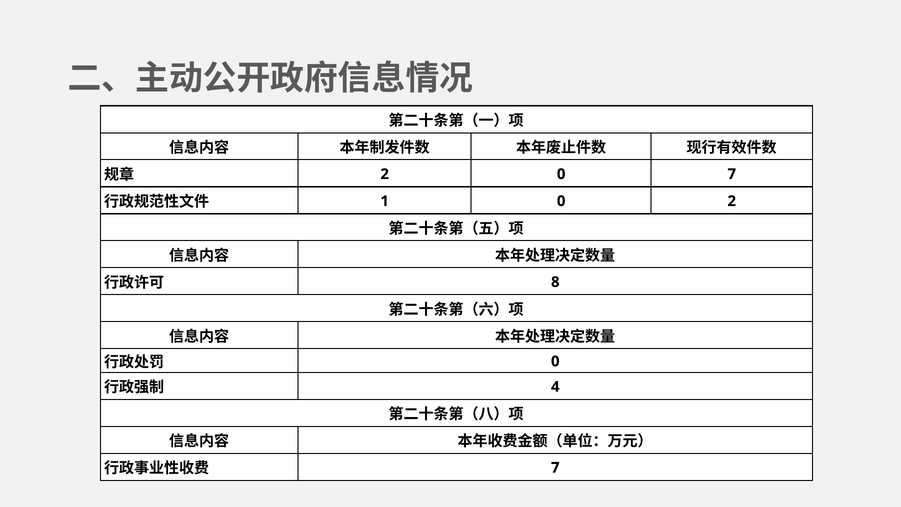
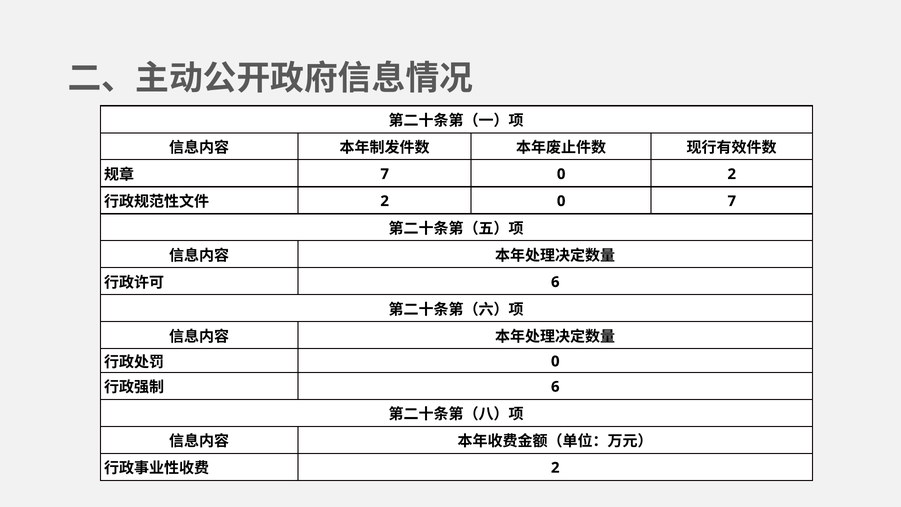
2: 2 -> 7 (385, 174)
0 7: 7 -> 2 (732, 174)
1: 1 -> 2 (385, 201)
0 2: 2 -> 7 (732, 201)
8: 8 -> 6 (555, 282)
4: 4 -> 6 (555, 387)
7: 7 -> 2 (555, 468)
